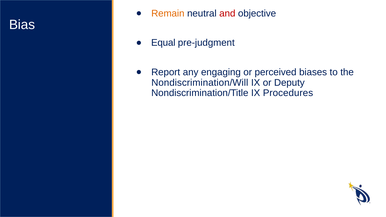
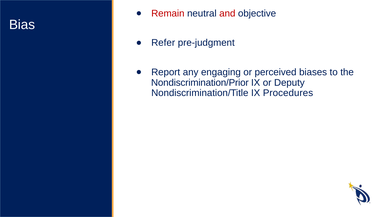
Remain colour: orange -> red (168, 13)
Equal: Equal -> Refer (163, 43)
Nondiscrimination/Will: Nondiscrimination/Will -> Nondiscrimination/Prior (200, 83)
